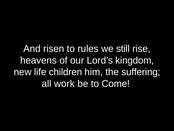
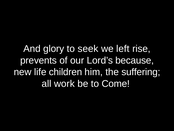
risen: risen -> glory (54, 49)
rules: rules -> seek (88, 49)
still: still -> left (123, 49)
heavens: heavens -> prevents (39, 60)
kingdom: kingdom -> because (135, 60)
